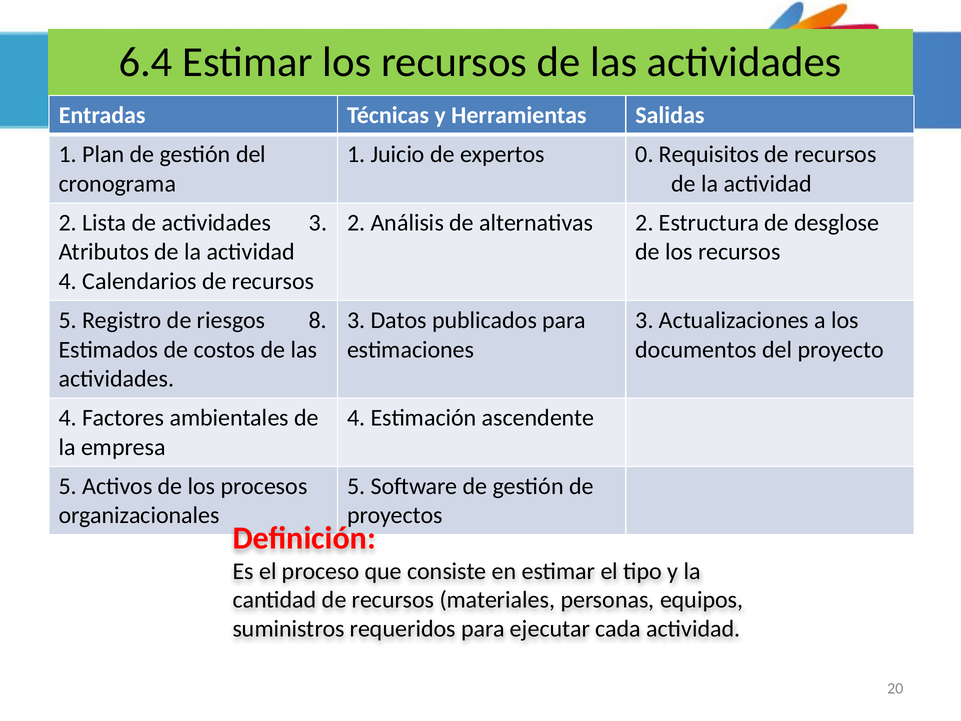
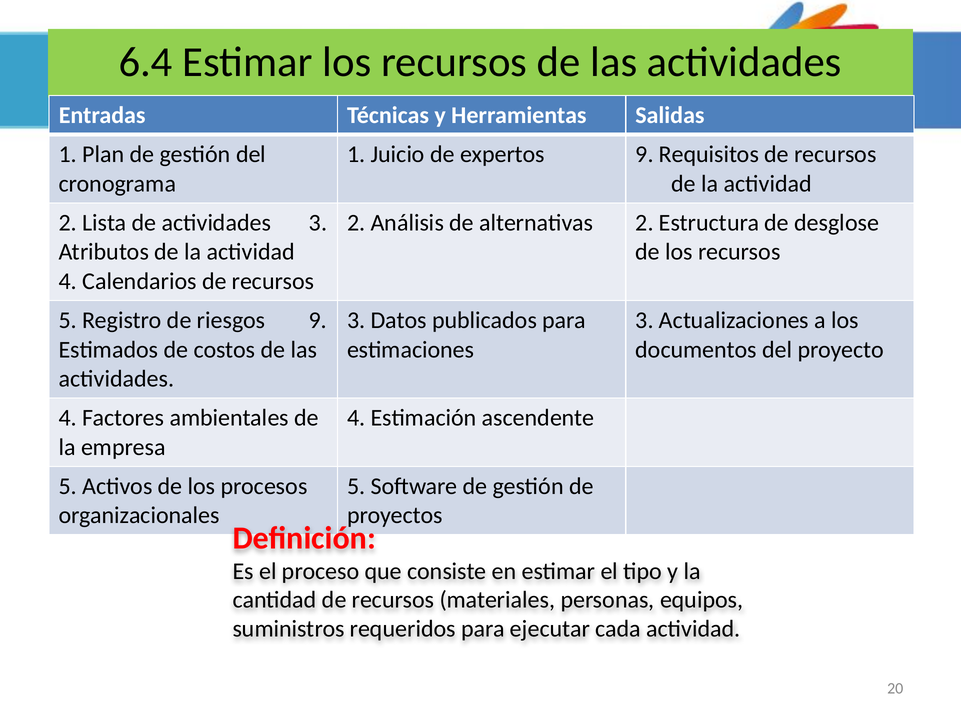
expertos 0: 0 -> 9 (644, 154)
riesgos 8: 8 -> 9 (318, 320)
